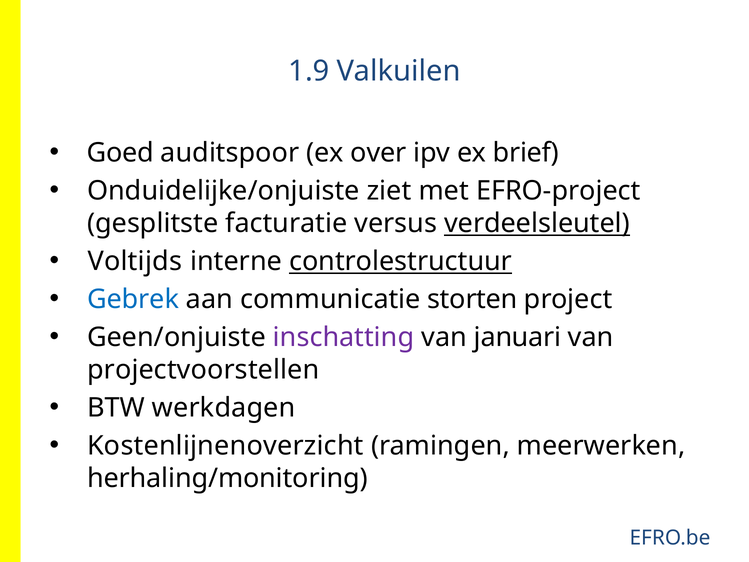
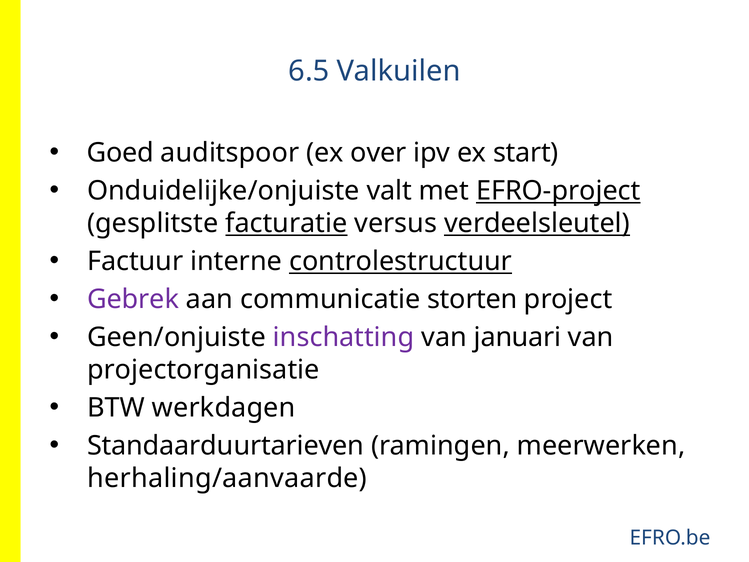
1.9: 1.9 -> 6.5 (309, 71)
brief: brief -> start (526, 153)
ziet: ziet -> valt (389, 191)
EFRO-project underline: none -> present (558, 191)
facturatie underline: none -> present (286, 223)
Voltijds: Voltijds -> Factuur (135, 261)
Gebrek colour: blue -> purple (133, 299)
projectvoorstellen: projectvoorstellen -> projectorganisatie (203, 370)
Kostenlijnenoverzicht: Kostenlijnenoverzicht -> Standaarduurtarieven (226, 446)
herhaling/monitoring: herhaling/monitoring -> herhaling/aanvaarde (227, 478)
